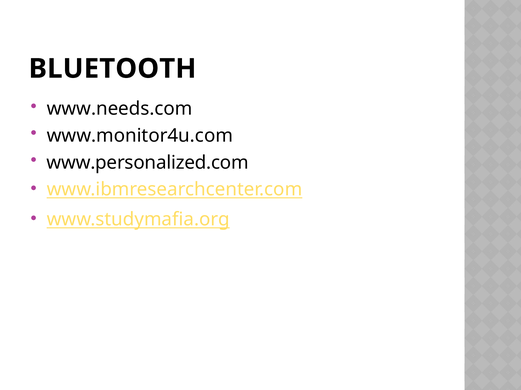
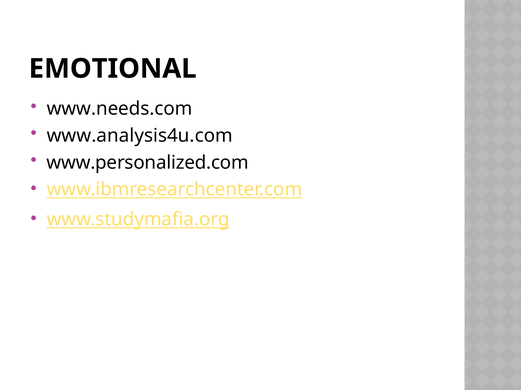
BLUETOOTH: BLUETOOTH -> EMOTIONAL (113, 69)
www.monitor4u.com: www.monitor4u.com -> www.analysis4u.com (140, 136)
